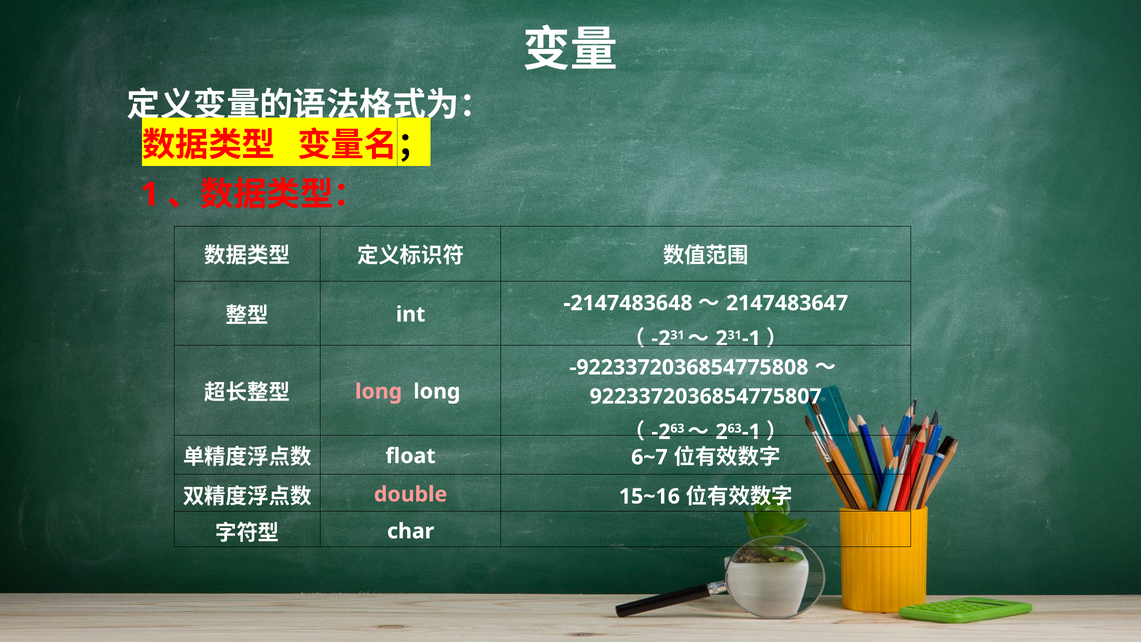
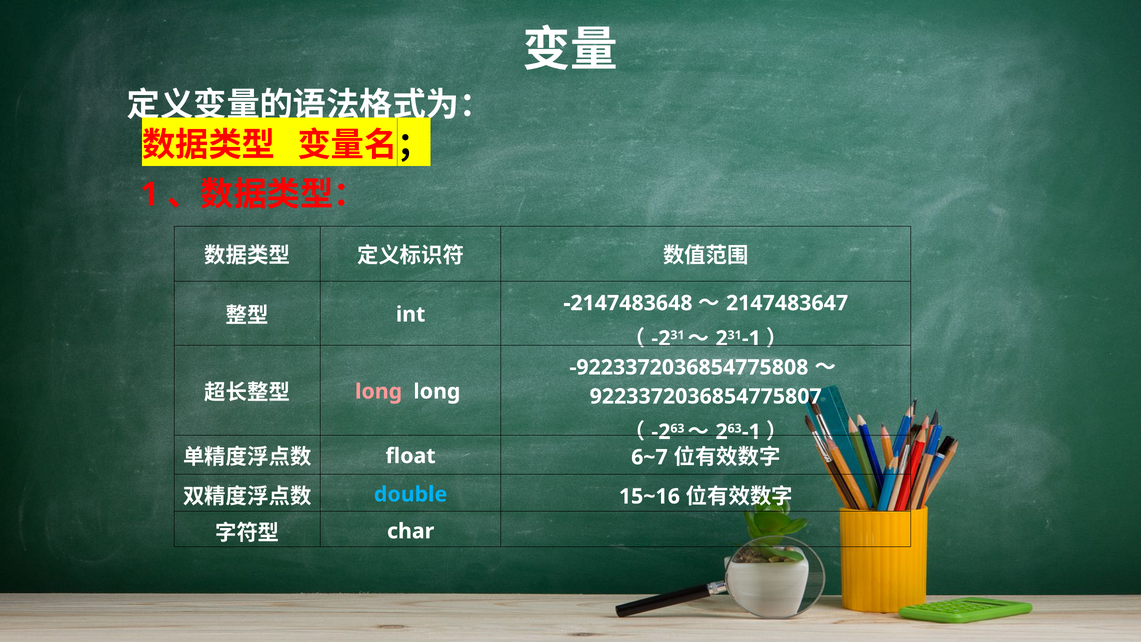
double colour: pink -> light blue (411, 494)
